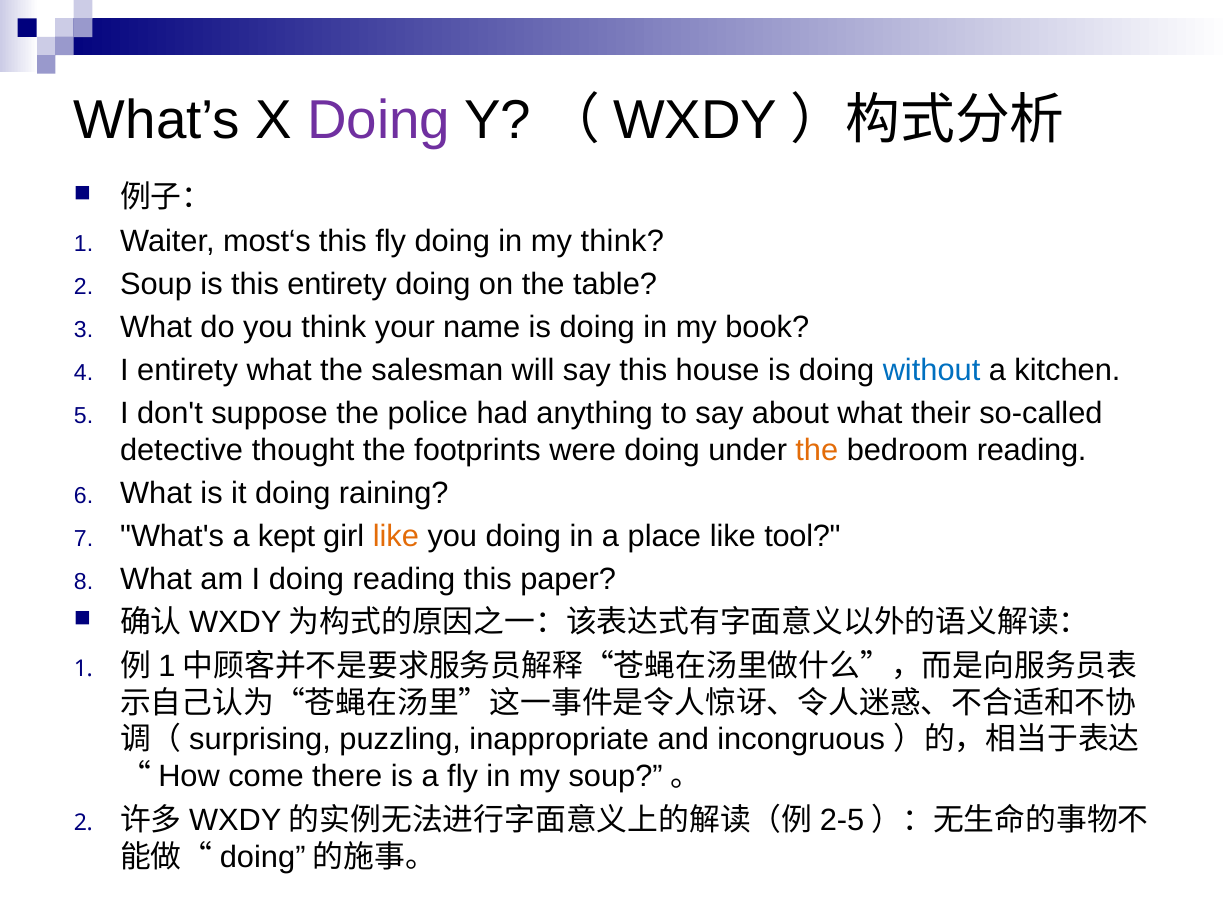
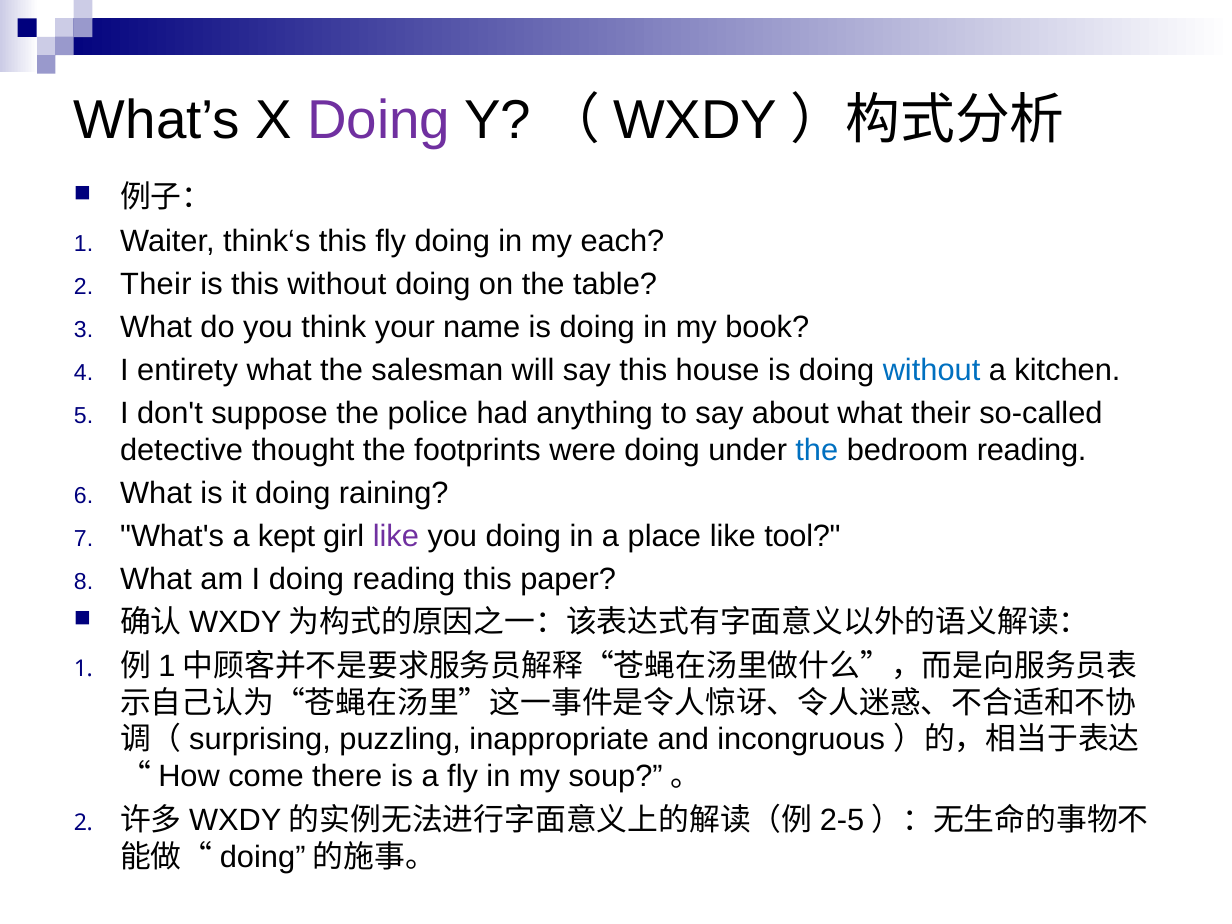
most‘s: most‘s -> think‘s (267, 241)
my think: think -> each (622, 241)
Soup: Soup -> Their (156, 284)
this entirety: entirety -> without (337, 284)
the colour: orange -> blue (817, 450)
like colour: orange -> purple (396, 537)
